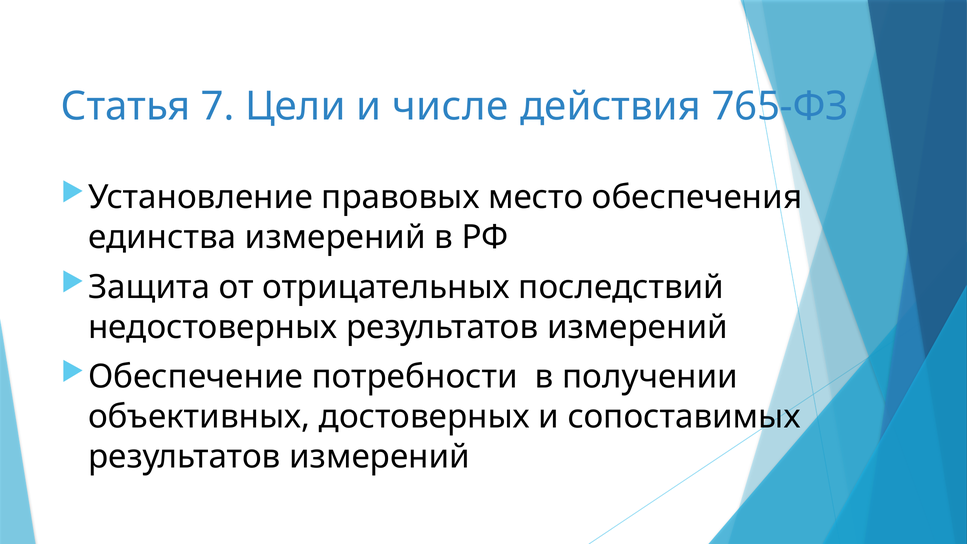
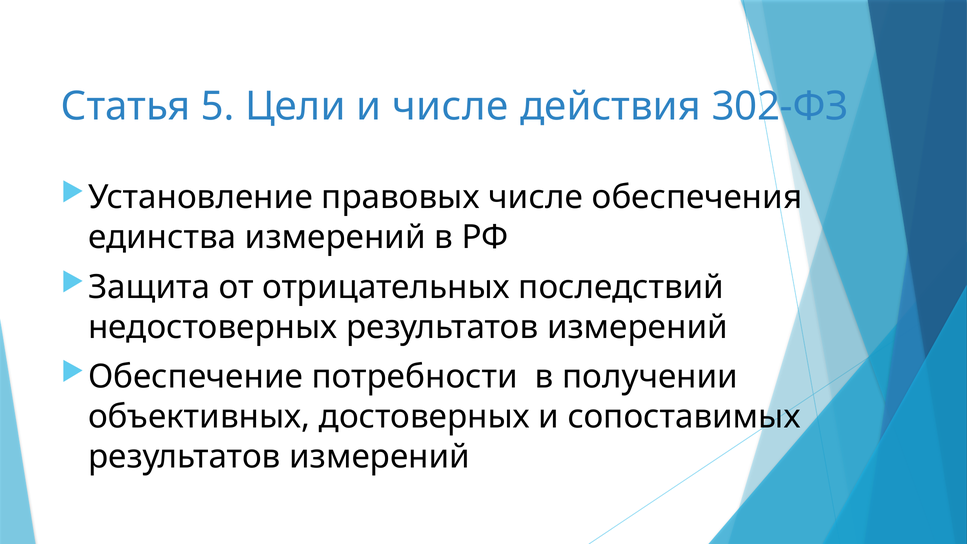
7: 7 -> 5 (218, 106)
765-ФЗ: 765-ФЗ -> 302-ФЗ (780, 106)
правовых место: место -> числе (536, 197)
